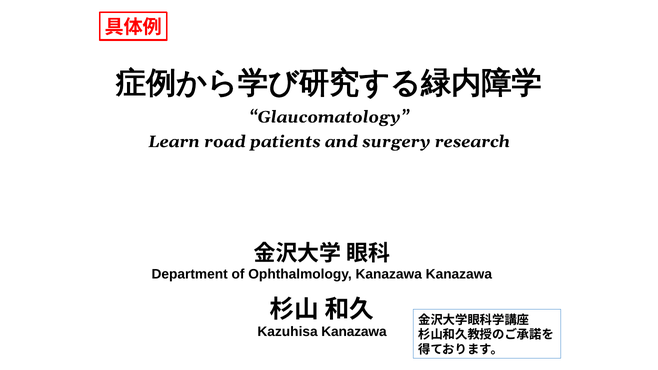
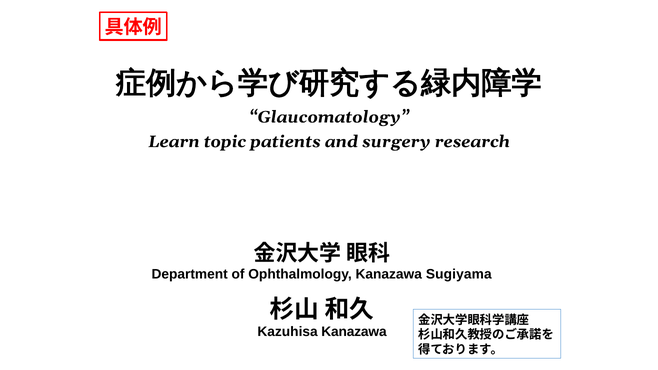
road: road -> topic (225, 142)
Kanazawa Kanazawa: Kanazawa -> Sugiyama (459, 274)
